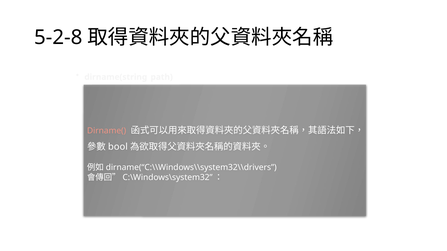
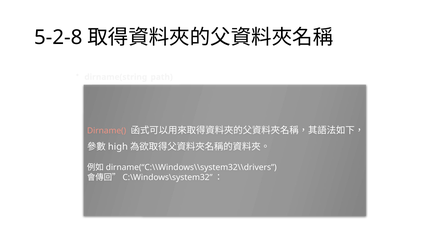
bool: bool -> high (118, 147)
